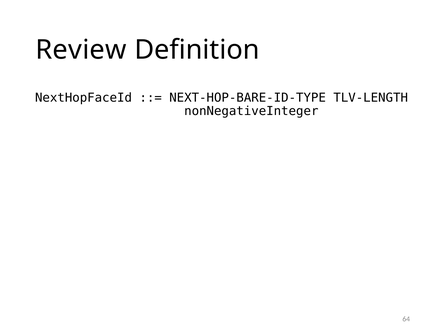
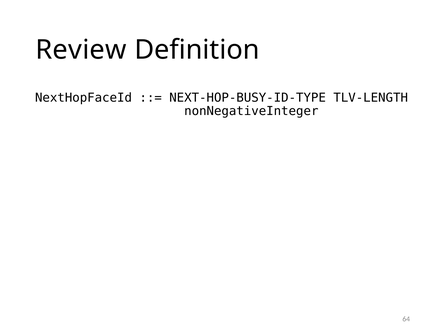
NEXT-HOP-BARE-ID-TYPE: NEXT-HOP-BARE-ID-TYPE -> NEXT-HOP-BUSY-ID-TYPE (248, 98)
